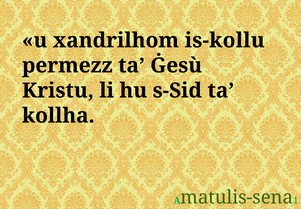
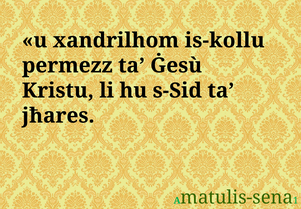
kollha: kollha -> jħares (58, 115)
